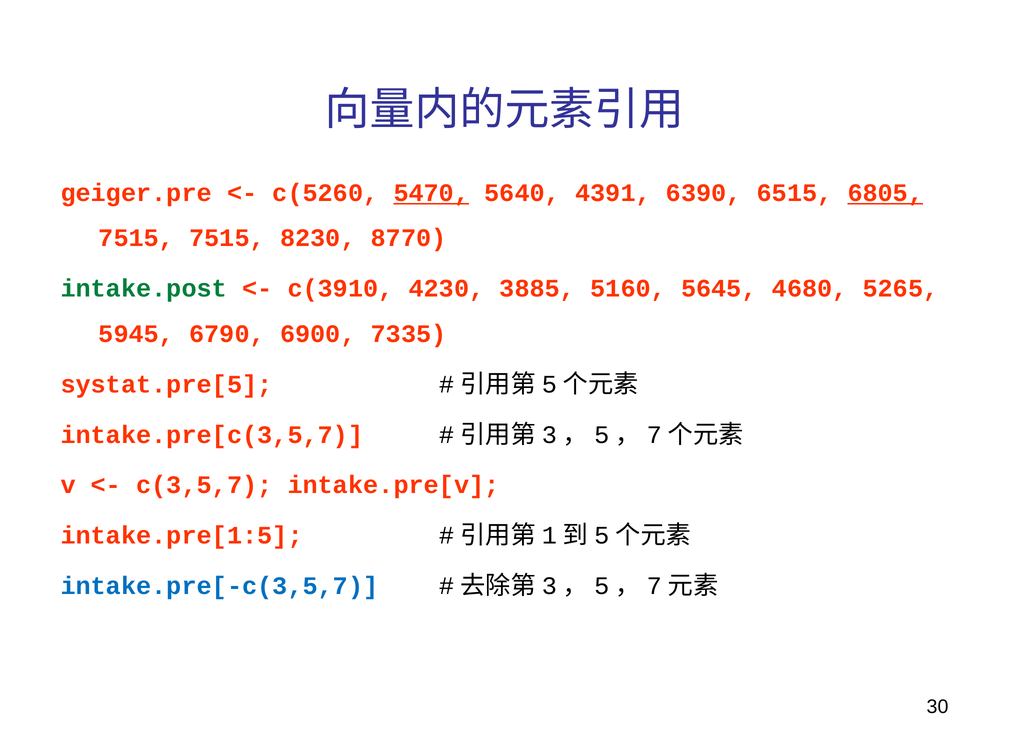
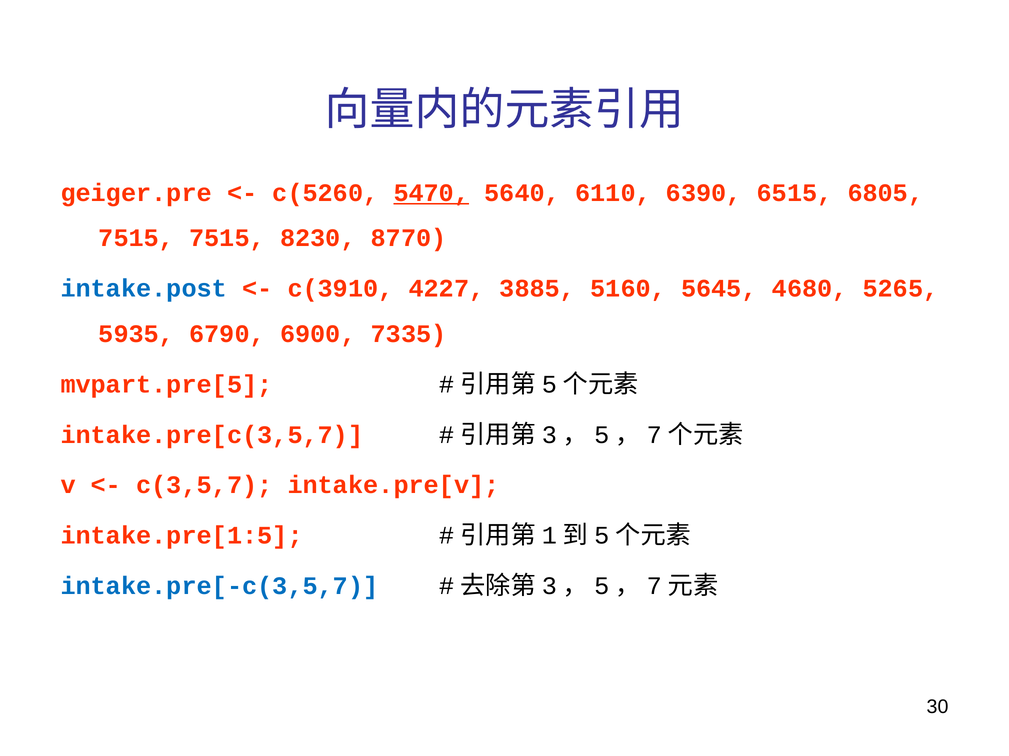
4391: 4391 -> 6110 (613, 193)
6805 underline: present -> none (885, 193)
intake.post colour: green -> blue (144, 289)
4230: 4230 -> 4227 (446, 289)
5945: 5945 -> 5935 (136, 334)
systat.pre[5: systat.pre[5 -> mvpart.pre[5 (166, 385)
